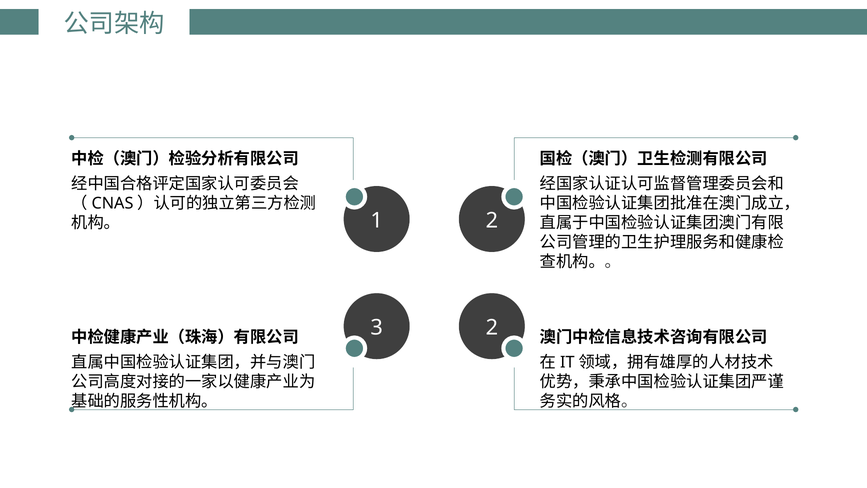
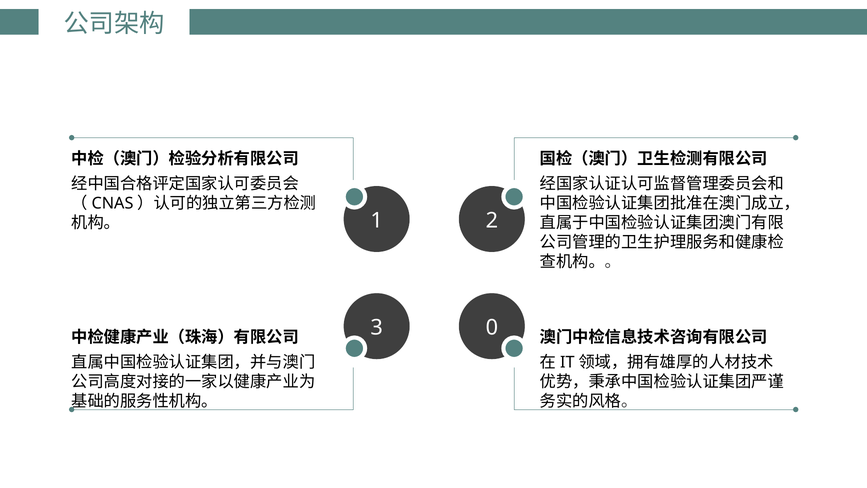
3 2: 2 -> 0 (492, 327)
